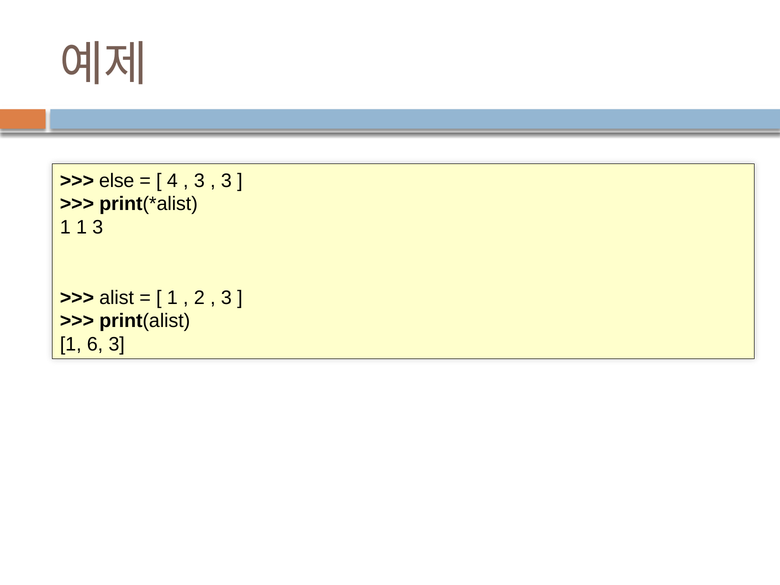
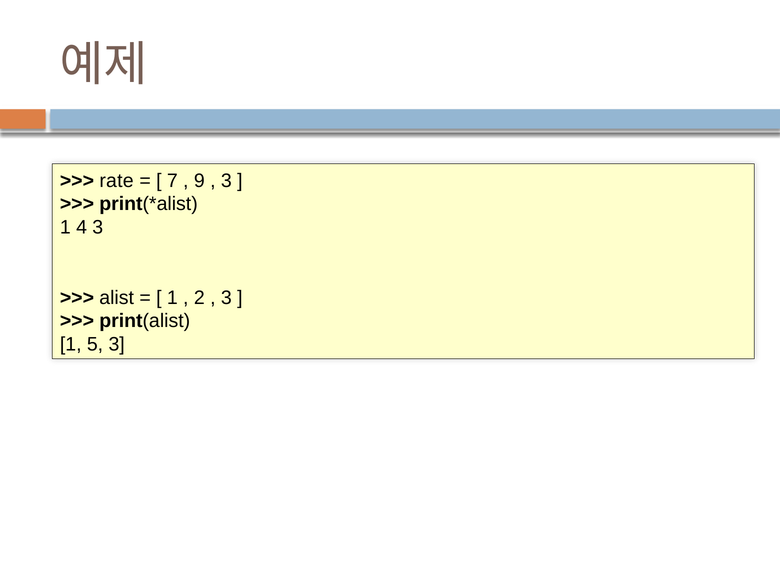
else: else -> rate (117, 181)
4: 4 -> 7 (172, 181)
3: 3 -> 9 (199, 181)
1 1: 1 -> 4 (82, 227)
6: 6 -> 5 (95, 344)
